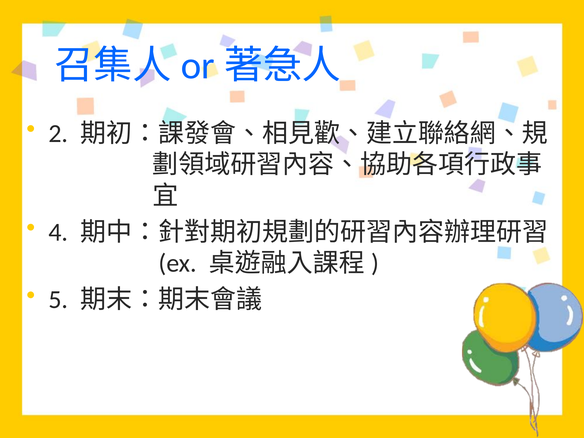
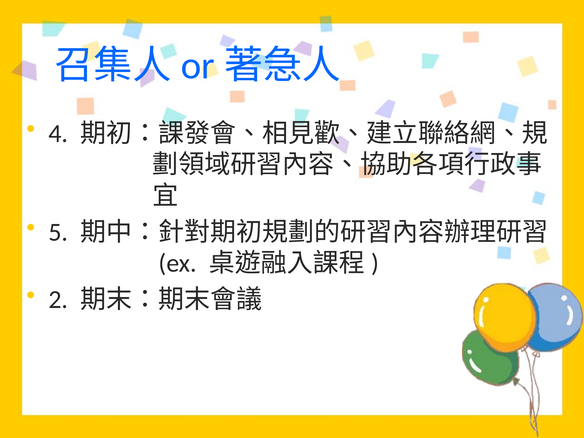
2: 2 -> 4 (58, 134)
4: 4 -> 5 (58, 232)
5: 5 -> 2 (58, 300)
